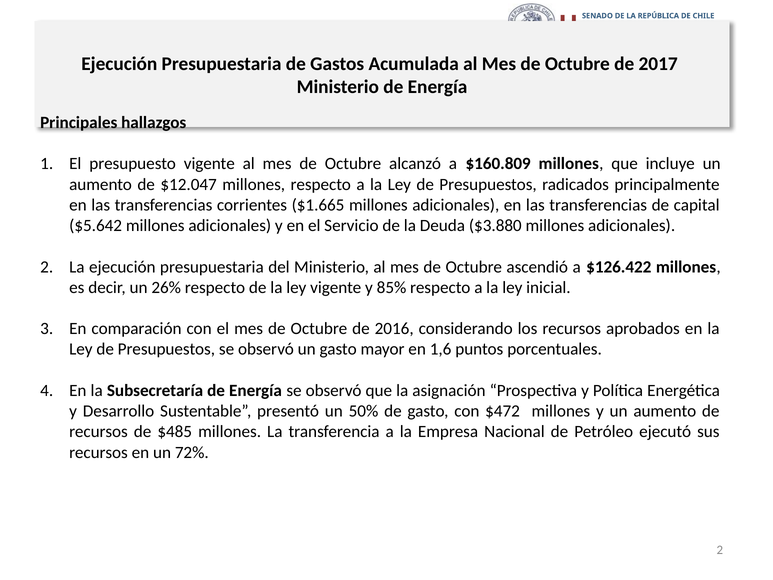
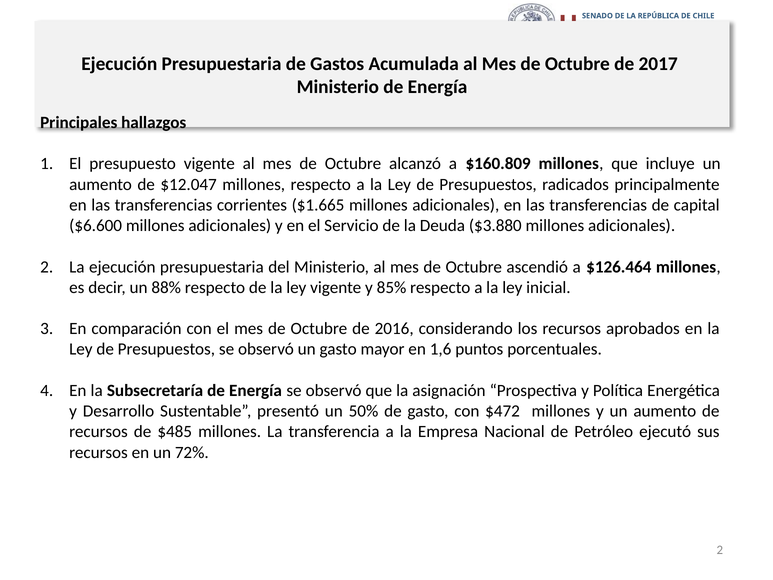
$5.642: $5.642 -> $6.600 (96, 226)
$126.422: $126.422 -> $126.464 (619, 267)
26%: 26% -> 88% (166, 287)
